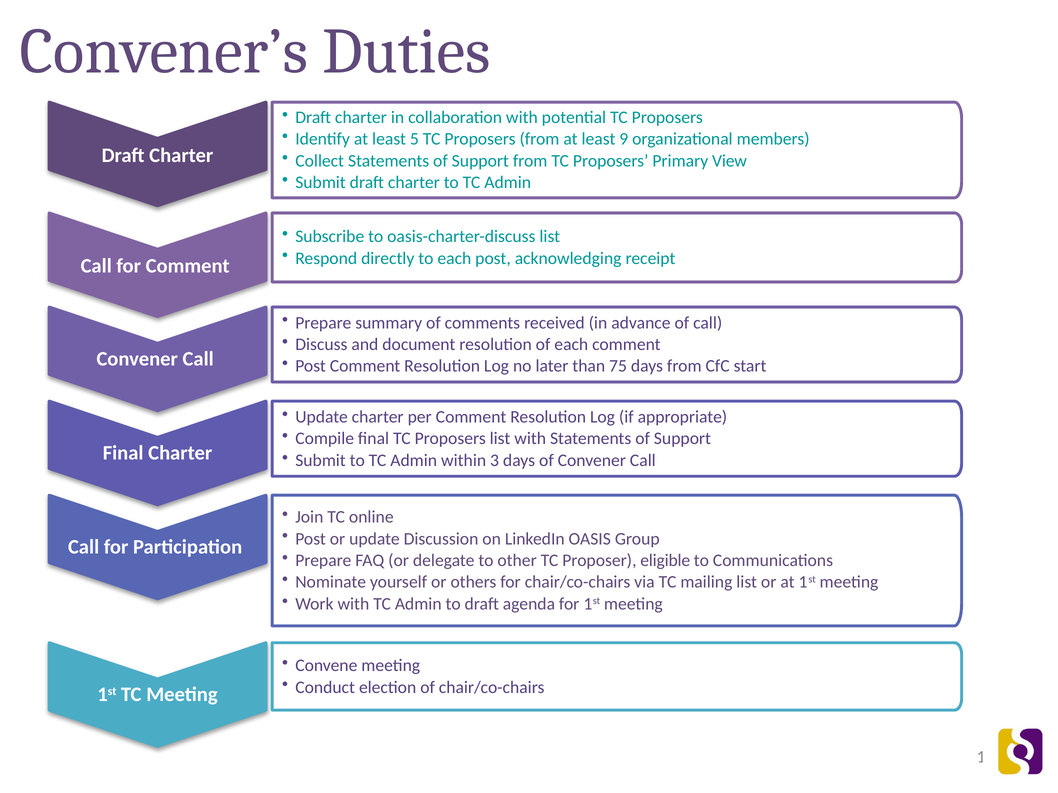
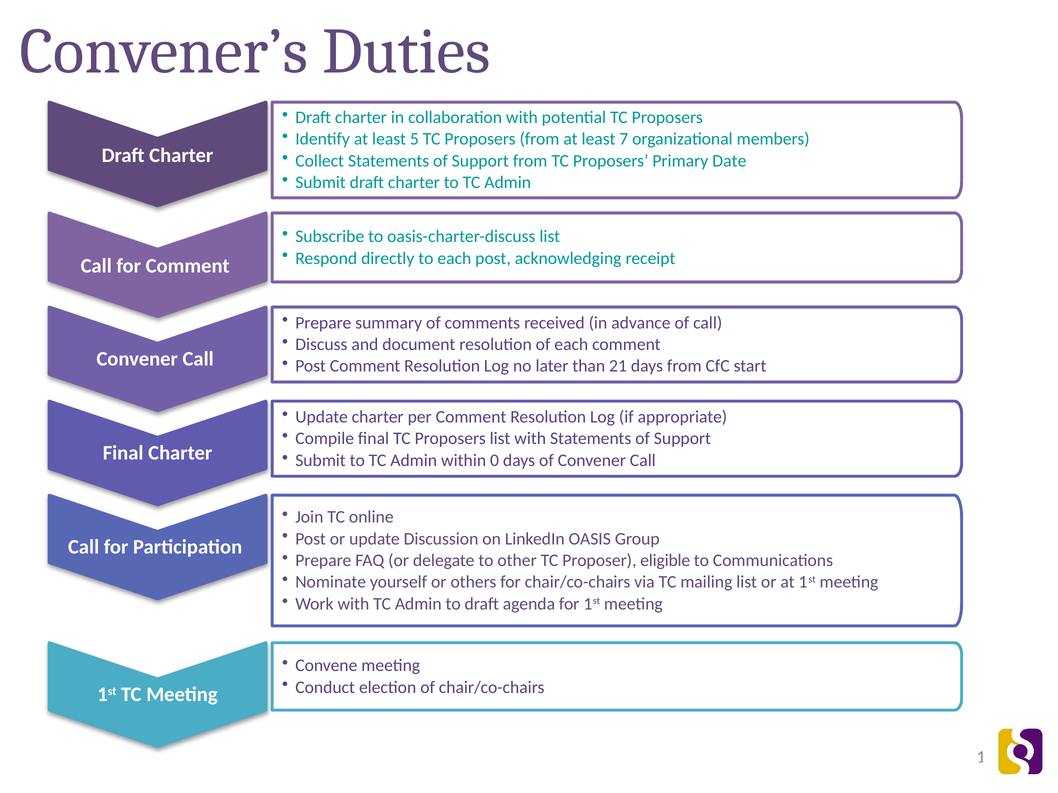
9: 9 -> 7 (624, 139)
View: View -> Date (729, 161)
75: 75 -> 21 (618, 366)
3: 3 -> 0 (495, 461)
